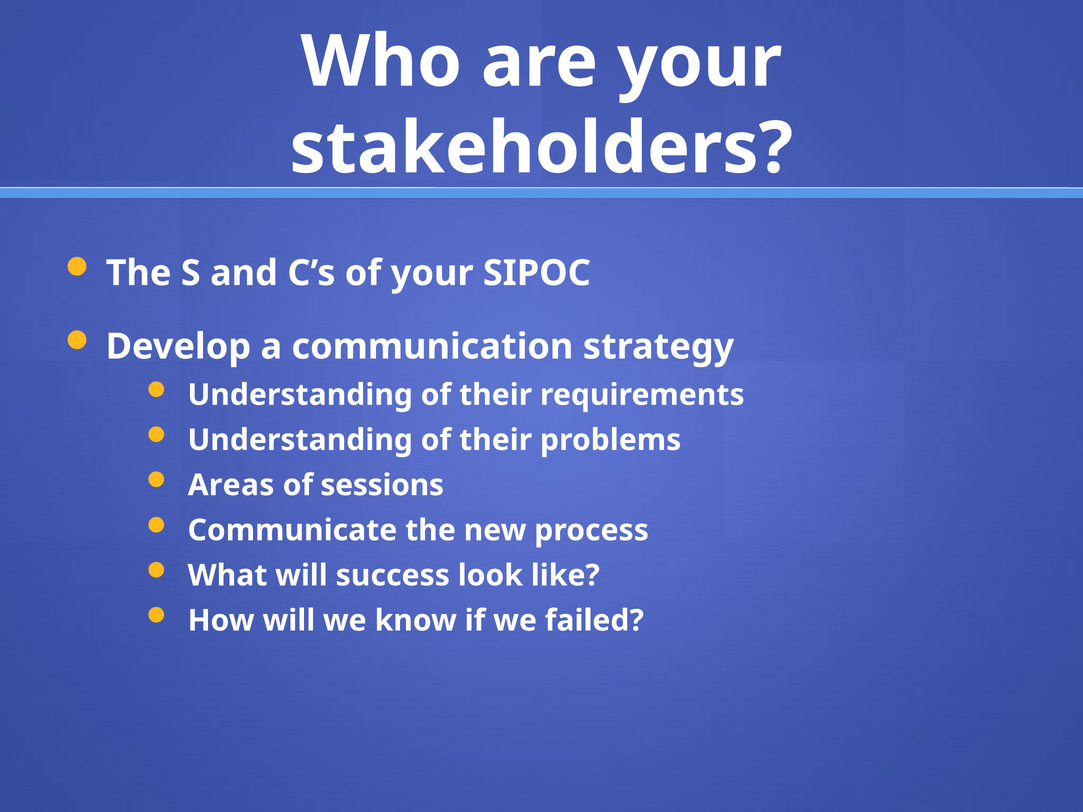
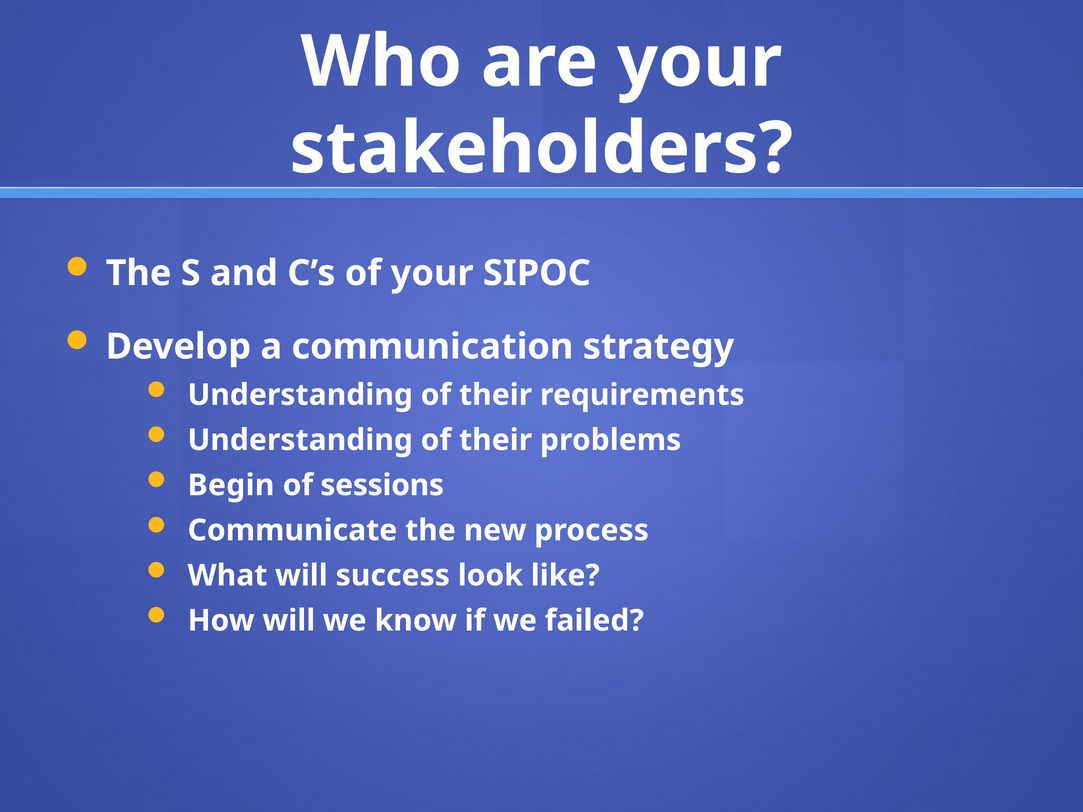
Areas: Areas -> Begin (231, 485)
